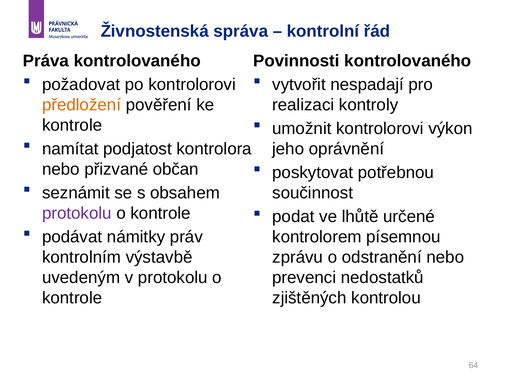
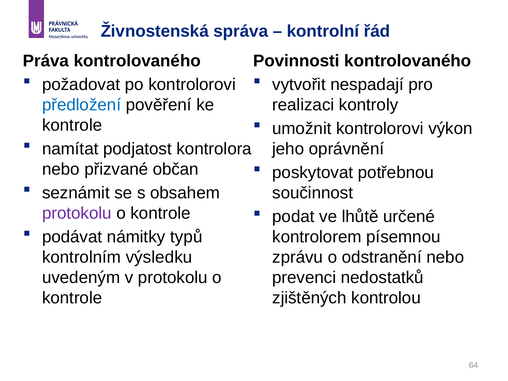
předložení colour: orange -> blue (82, 105)
práv: práv -> typů (186, 237)
výstavbě: výstavbě -> výsledku (159, 257)
